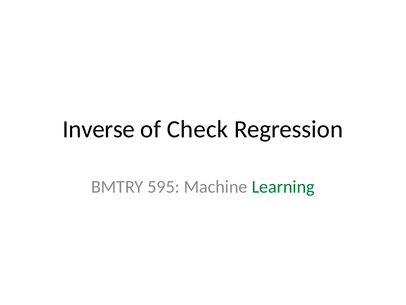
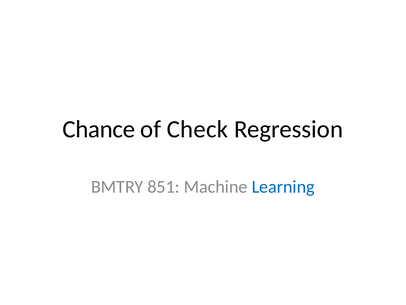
Inverse: Inverse -> Chance (99, 129)
595: 595 -> 851 (164, 187)
Learning colour: green -> blue (283, 187)
